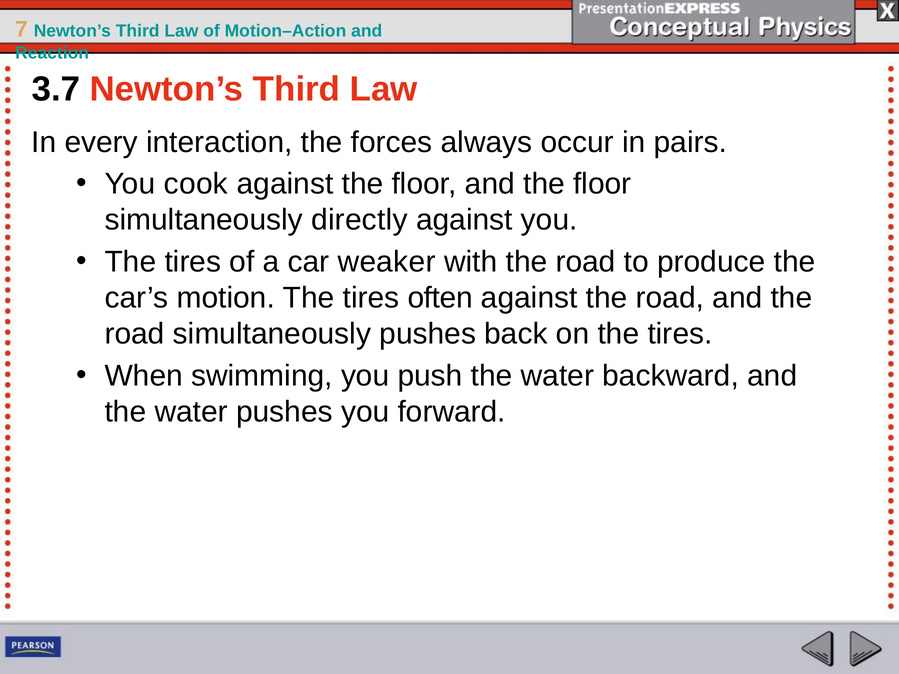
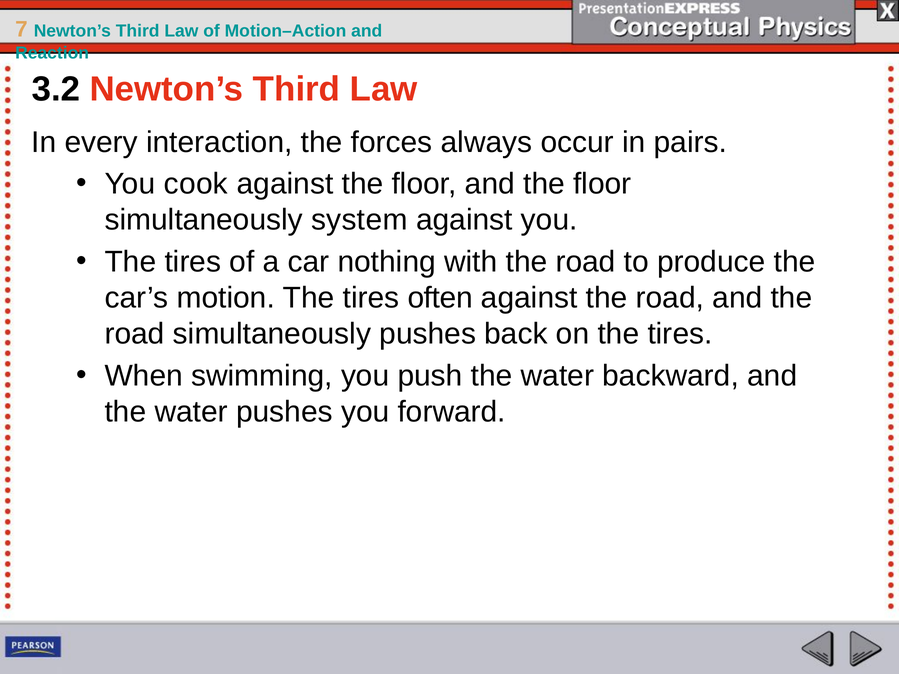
3.7: 3.7 -> 3.2 (56, 89)
directly: directly -> system (359, 220)
weaker: weaker -> nothing (387, 262)
